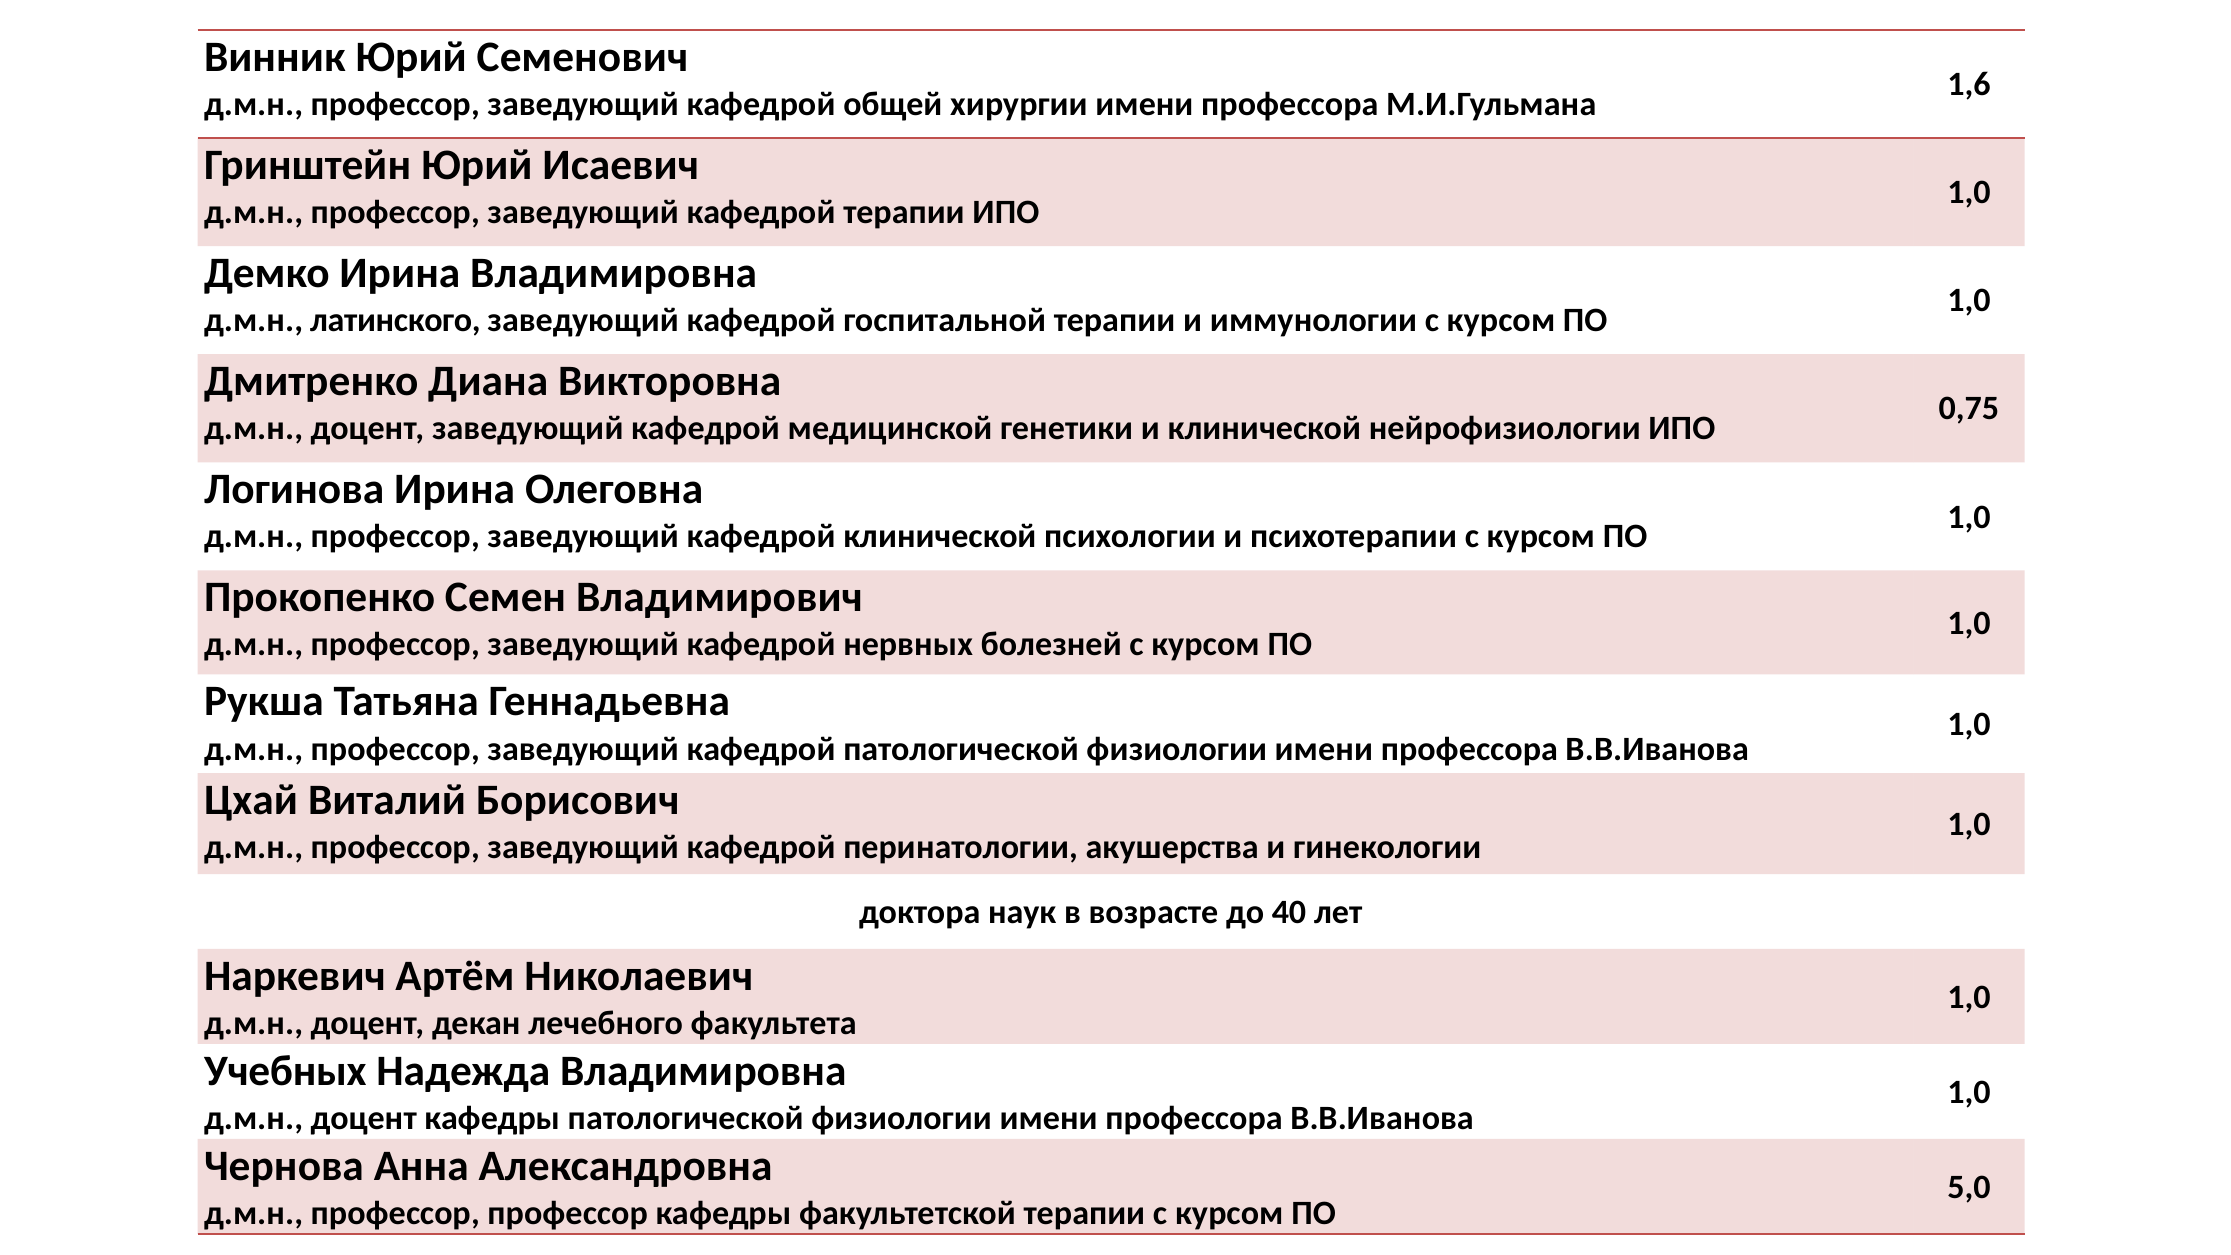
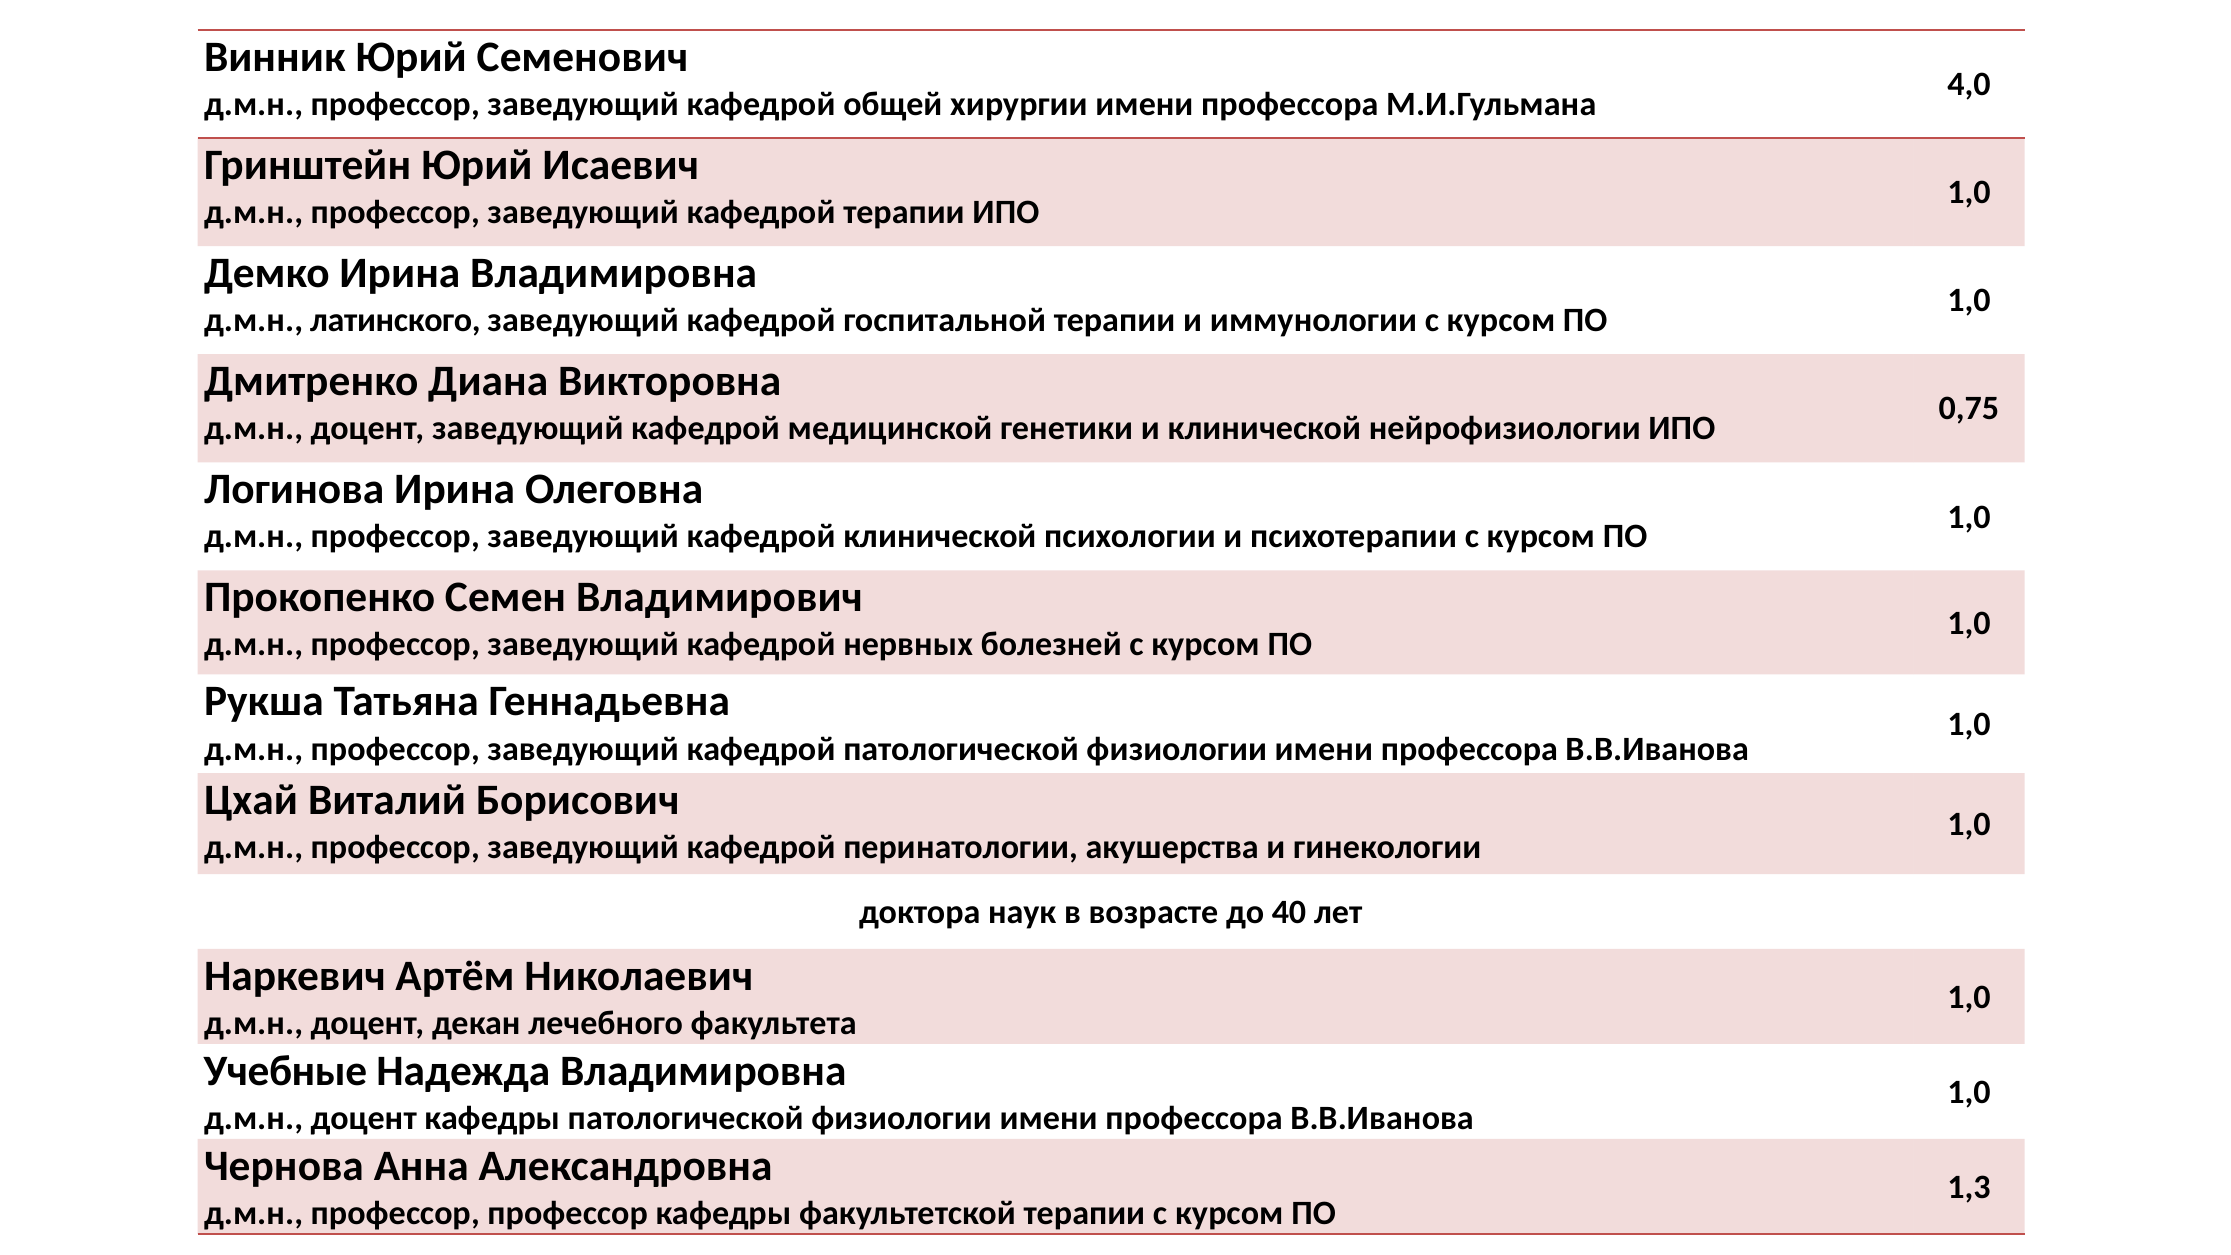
1,6: 1,6 -> 4,0 (1969, 84)
Учебных: Учебных -> Учебные (285, 1071)
5,0: 5,0 -> 1,3 (1969, 1187)
